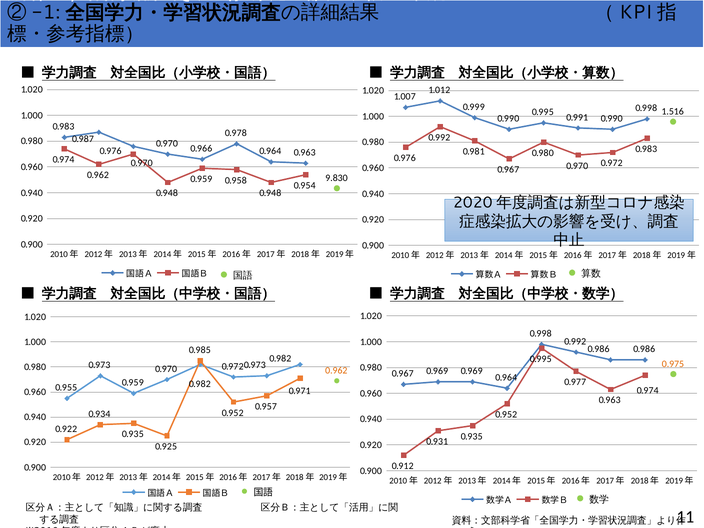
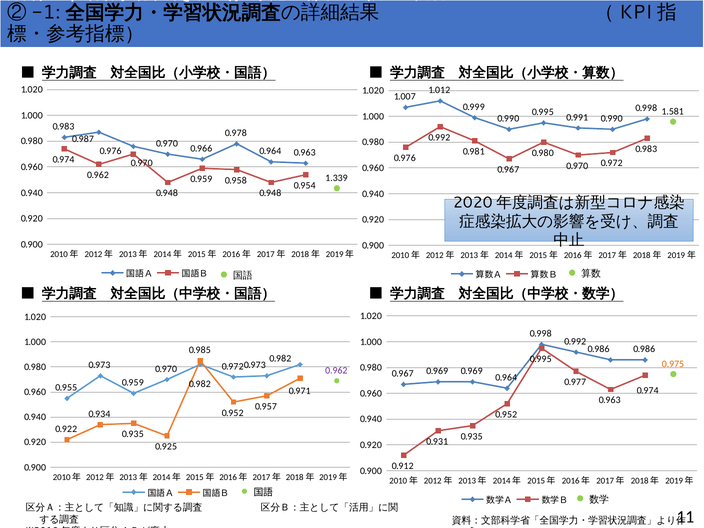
1.516: 1.516 -> 1.581 (673, 112)
9.830: 9.830 -> 1.339 (336, 178)
0.962 colour: orange -> purple (336, 371)
